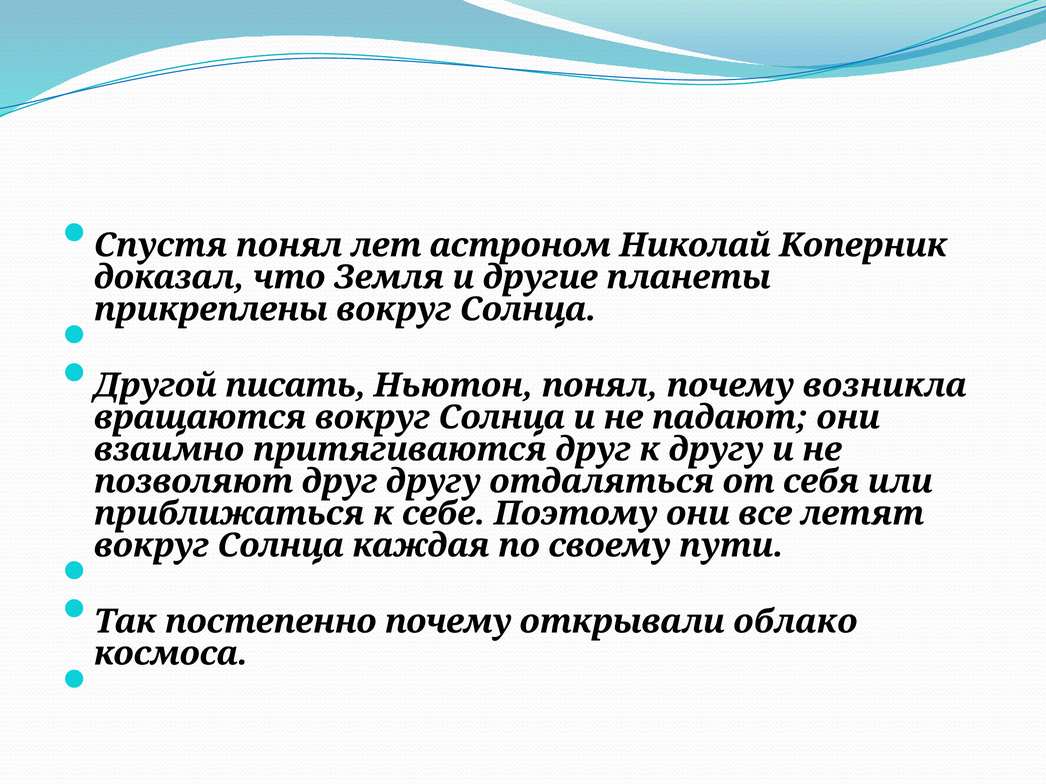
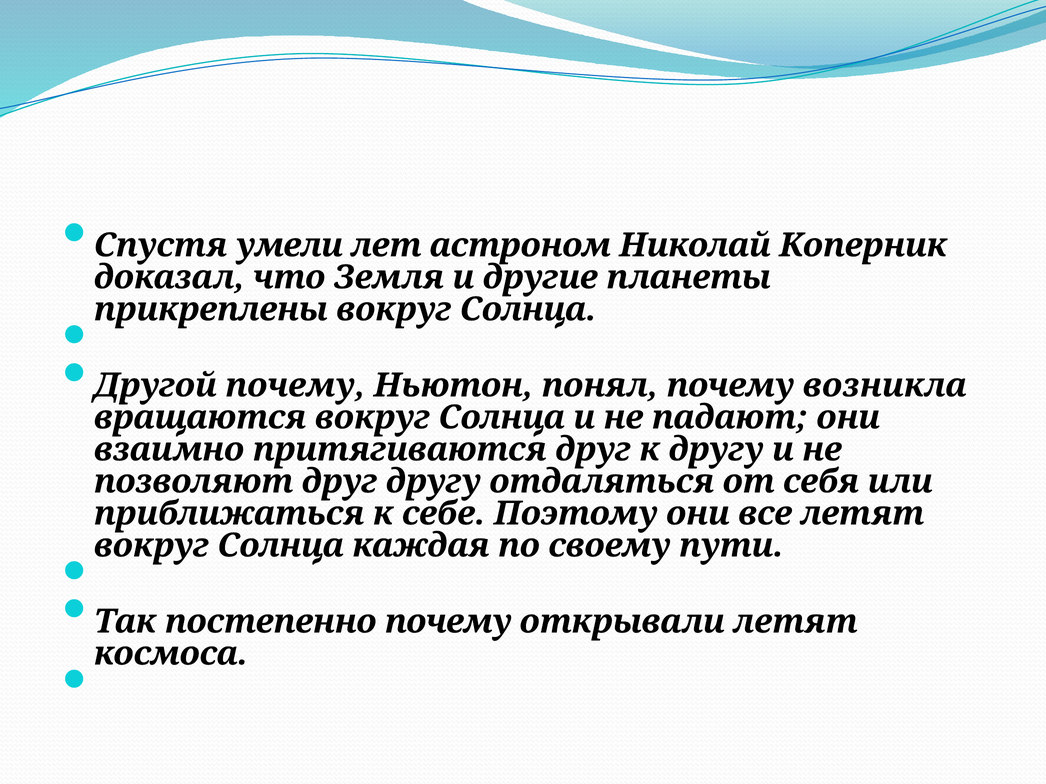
Спустя понял: понял -> умели (289, 245)
Другой писать: писать -> почему (295, 386)
открывали облако: облако -> летят (795, 622)
